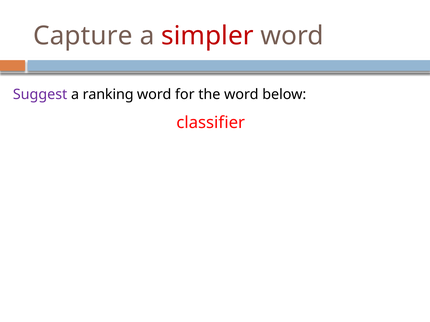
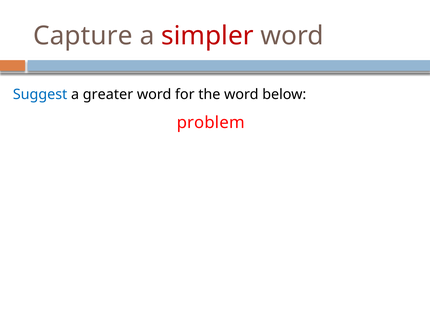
Suggest colour: purple -> blue (40, 95)
ranking: ranking -> greater (108, 95)
classifier: classifier -> problem (211, 123)
